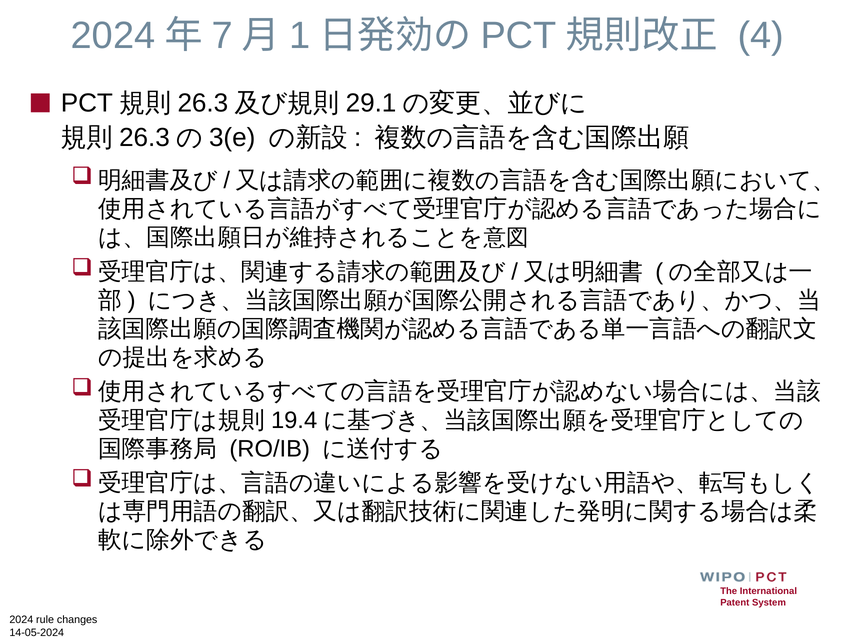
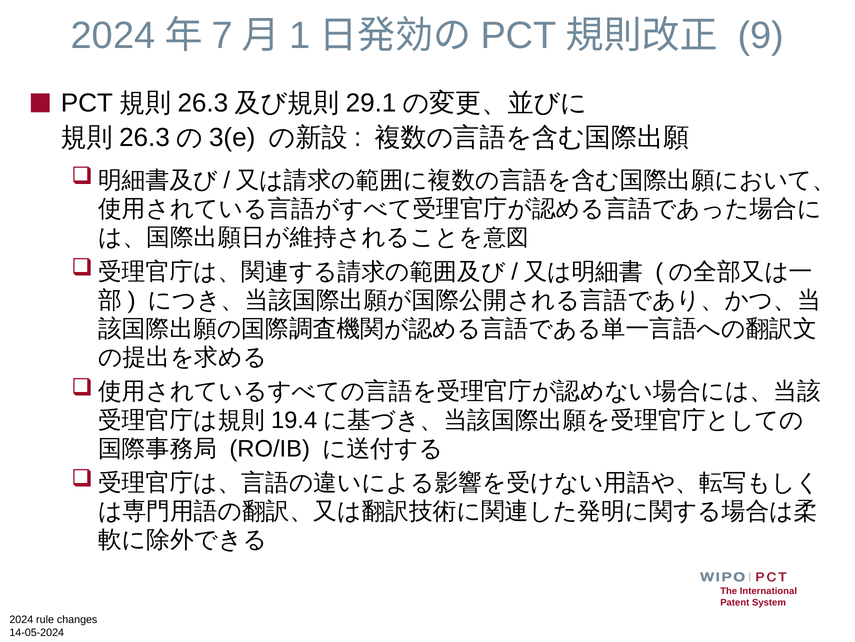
4: 4 -> 9 (761, 36)
